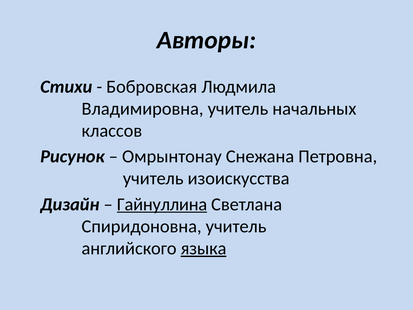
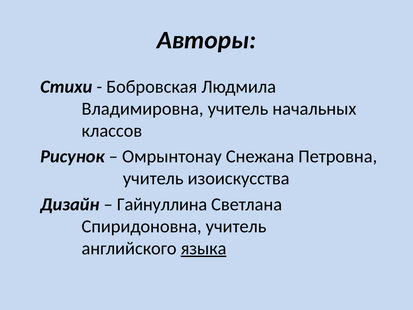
Гайнуллина underline: present -> none (162, 204)
